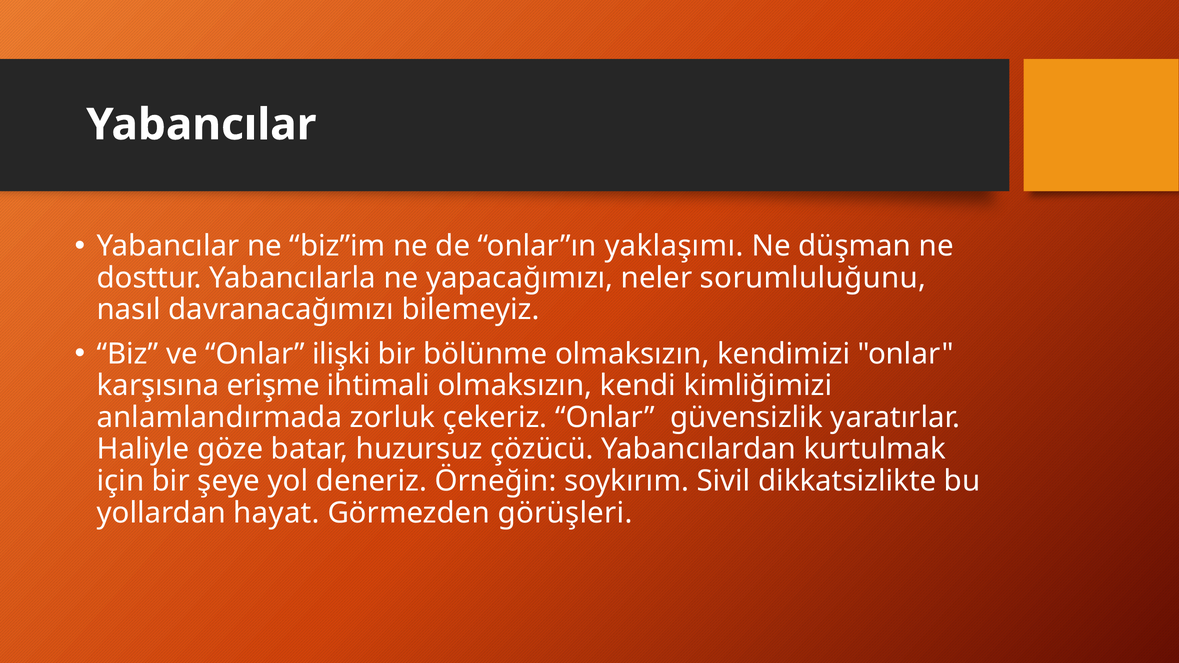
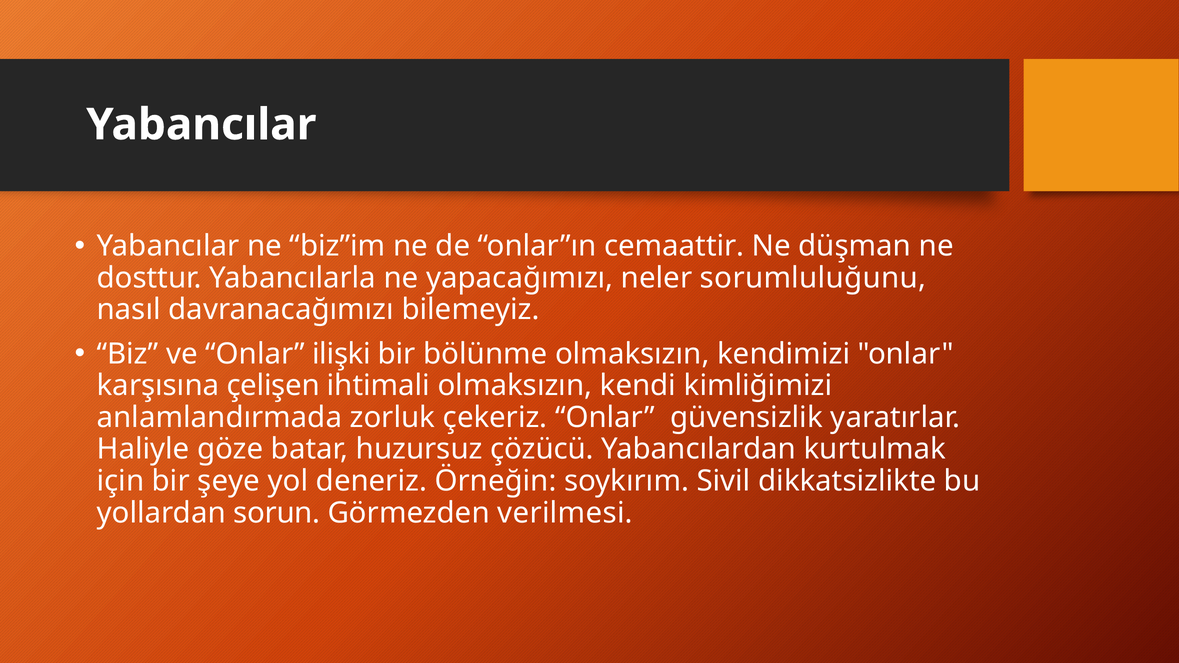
yaklaşımı: yaklaşımı -> cemaattir (674, 246)
erişme: erişme -> çelişen (273, 386)
hayat: hayat -> sorun (277, 513)
görüşleri: görüşleri -> verilmesi (565, 513)
